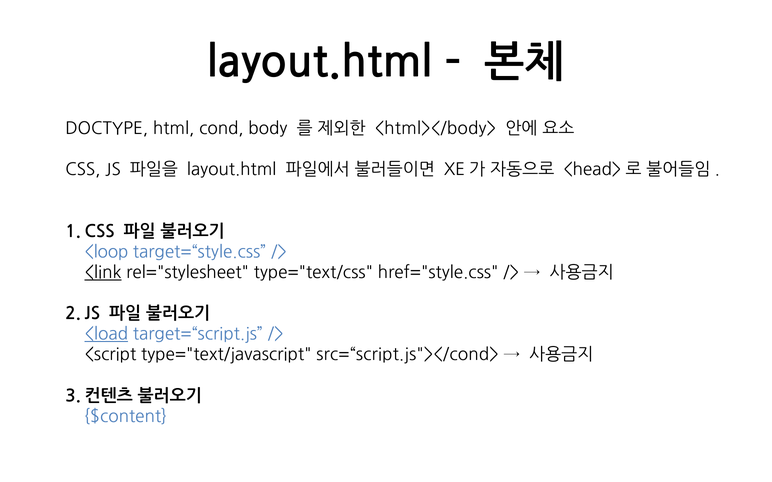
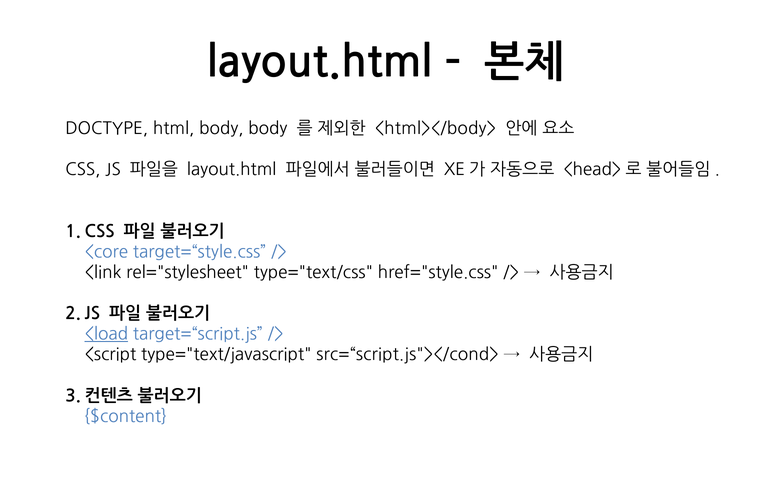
html cond: cond -> body (221, 129)
<loop: <loop -> <core (106, 252)
<link underline: present -> none (103, 273)
